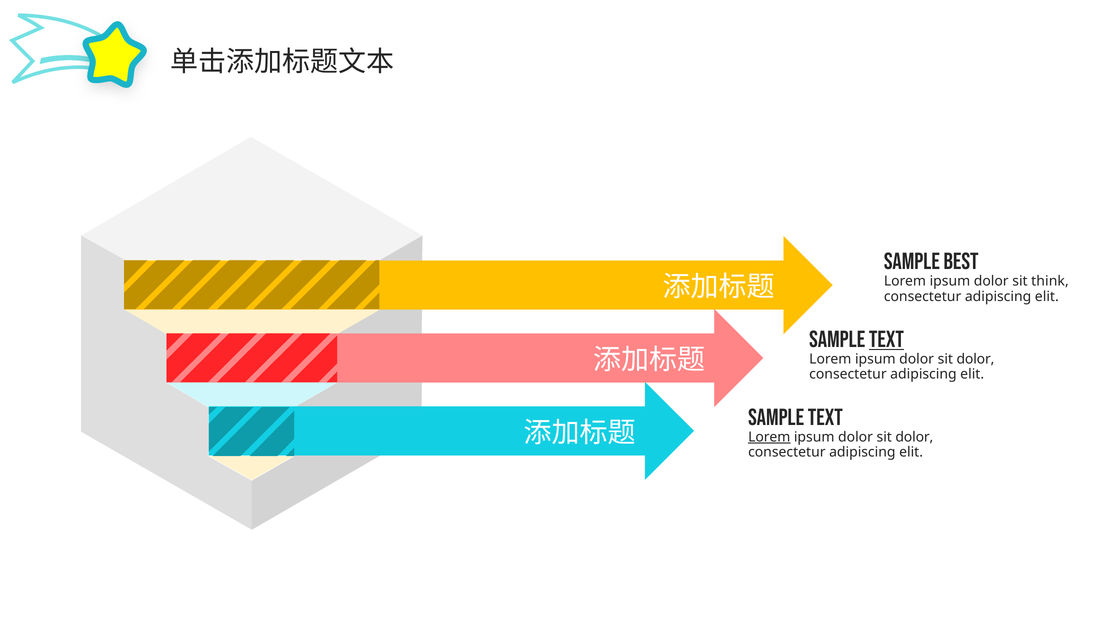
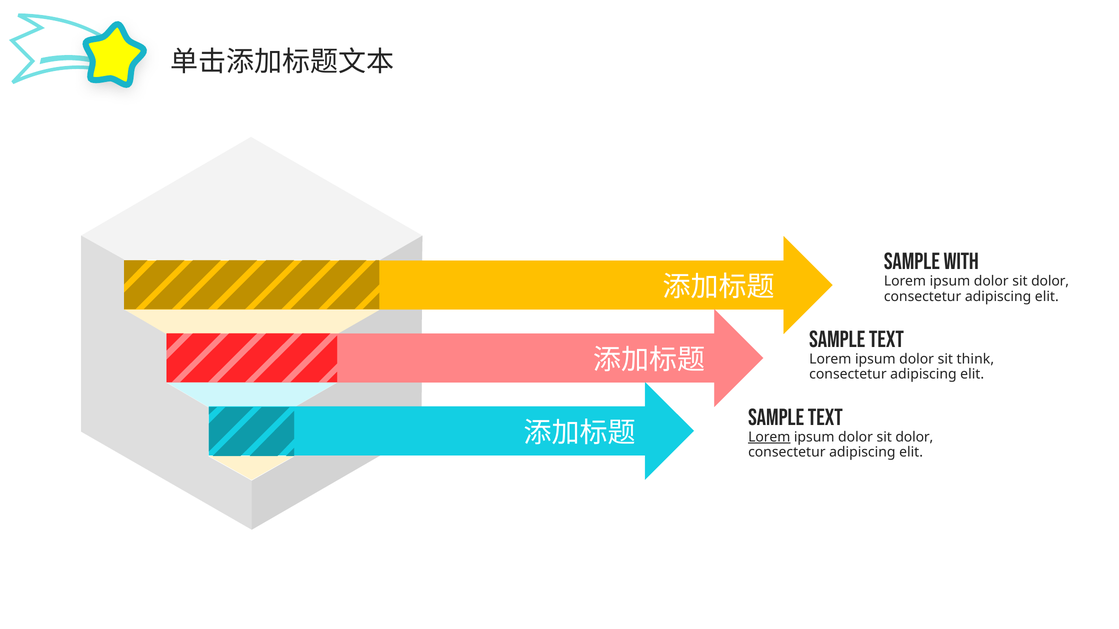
Best: Best -> With (961, 262)
think: think -> dolor (1050, 282)
Text underline: present -> none (886, 340)
dolor: dolor -> think (975, 359)
